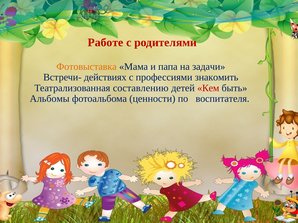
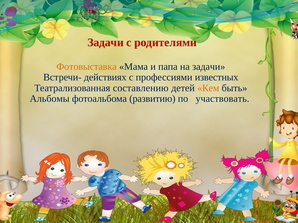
Работе: Работе -> Задачи (106, 43)
знакомить: знакомить -> известных (217, 77)
Кем colour: red -> orange (208, 88)
ценности: ценности -> развитию (152, 99)
воспитателя: воспитателя -> участвовать (222, 99)
